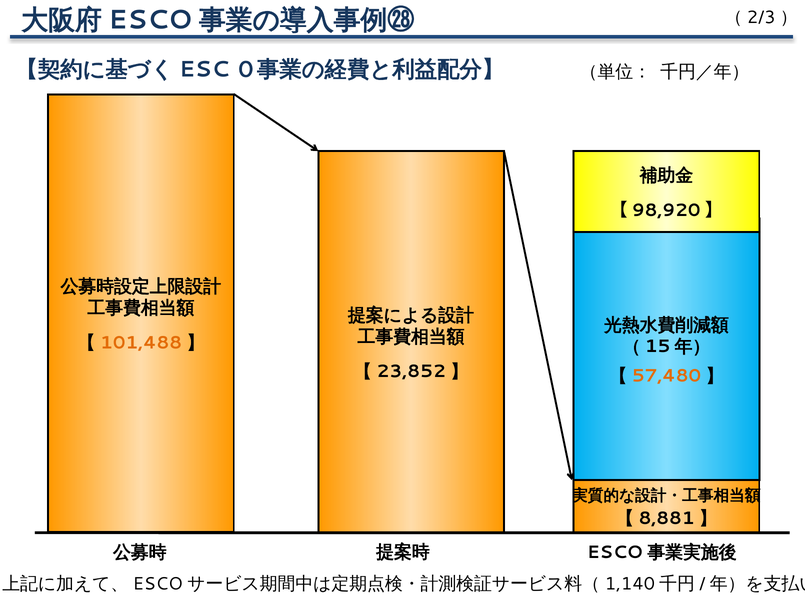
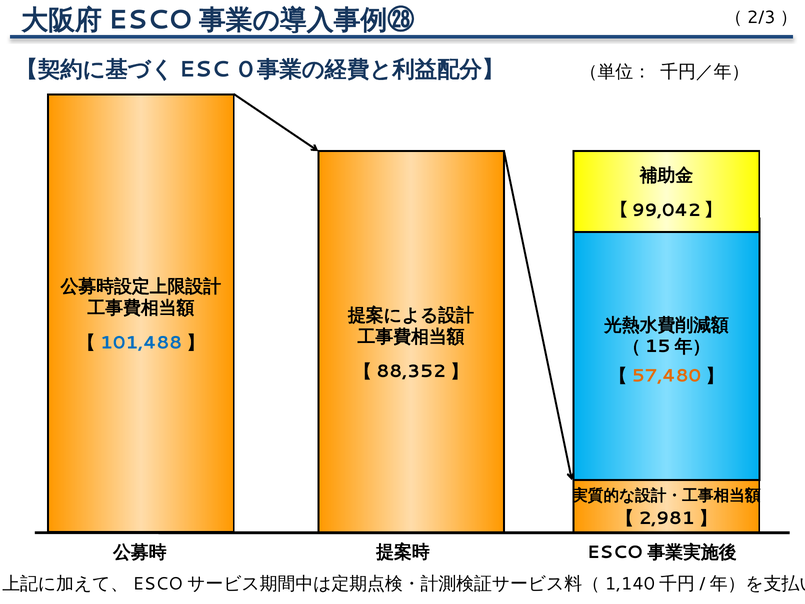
98,920: 98,920 -> 99,042 (666, 210)
101,488 colour: orange -> blue (141, 343)
23,852: 23,852 -> 88,352 (411, 371)
8,881: 8,881 -> 2,981 (667, 518)
